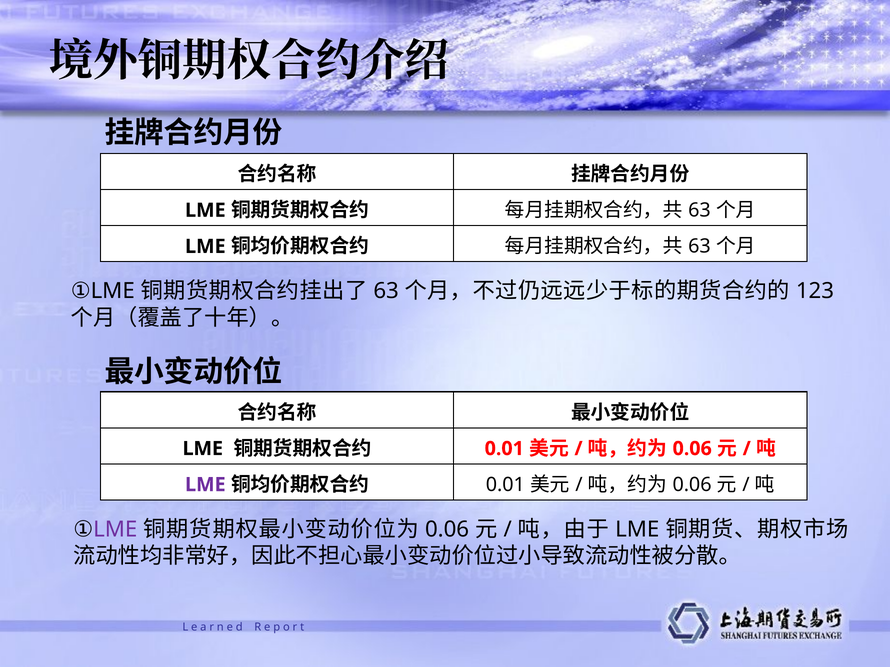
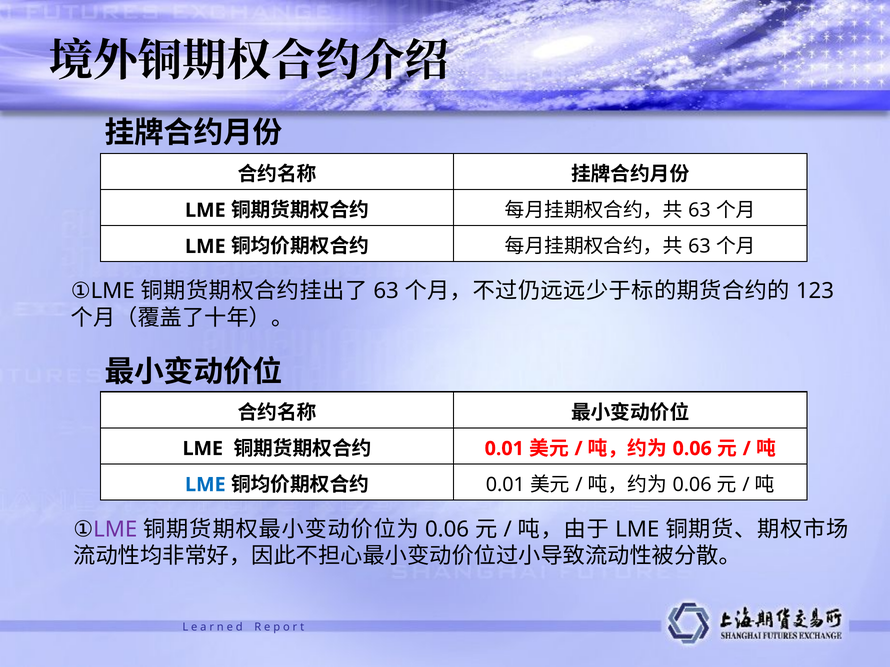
LME colour: purple -> blue (205, 485)
